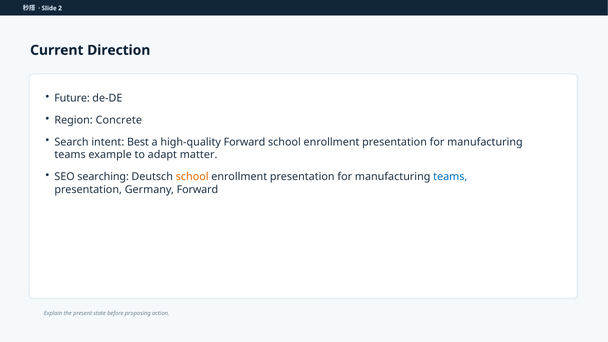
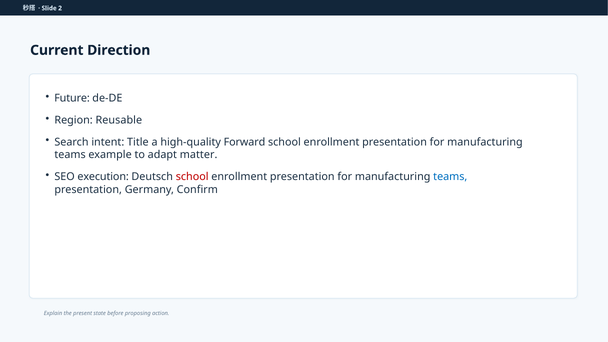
Concrete: Concrete -> Reusable (119, 120)
Best: Best -> Title (138, 142)
searching: searching -> execution (103, 177)
school colour: orange -> red (192, 177)
Germany Forward: Forward -> Confirm (197, 190)
